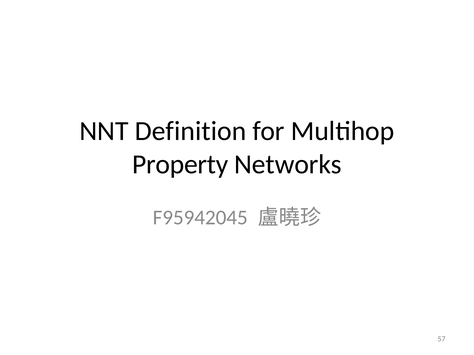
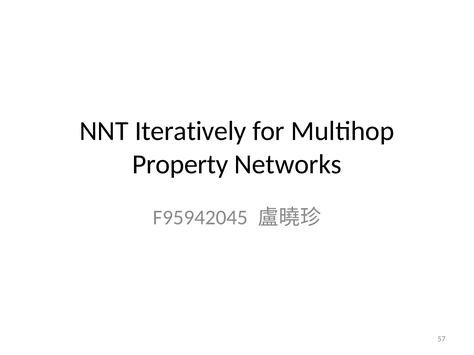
Definition: Definition -> Iteratively (191, 131)
